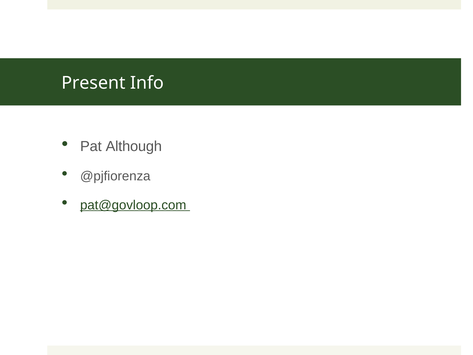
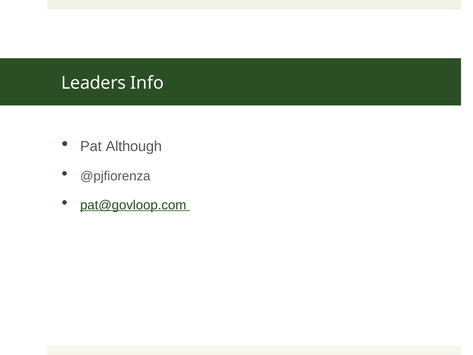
Present: Present -> Leaders (94, 83)
